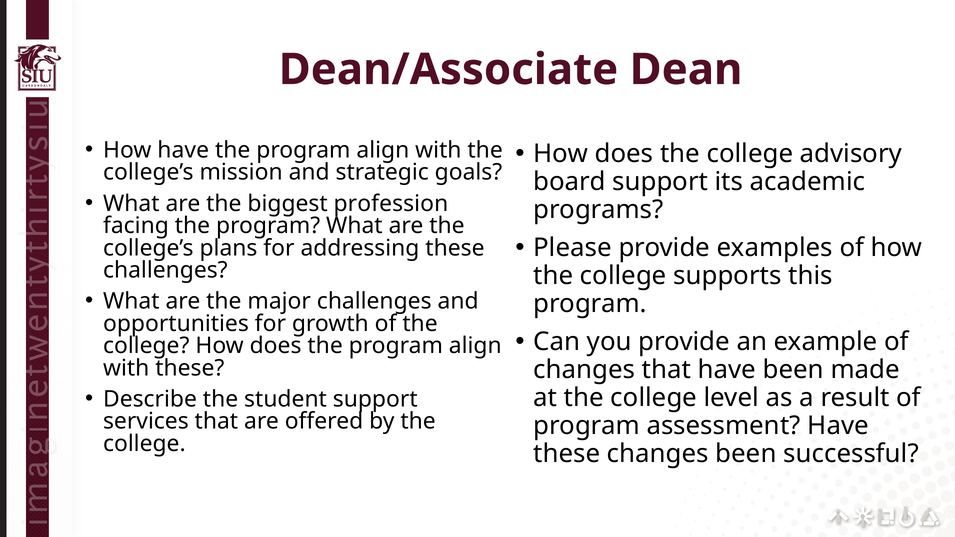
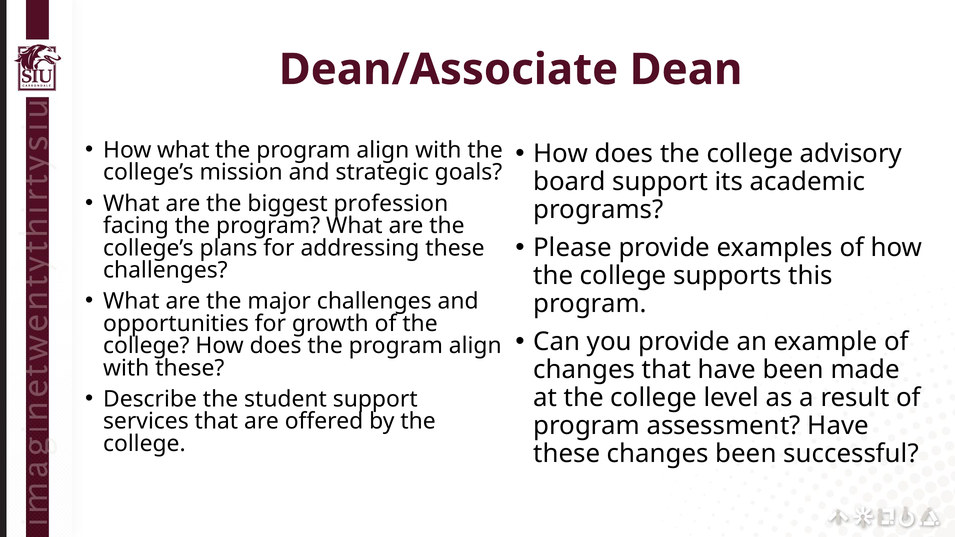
How have: have -> what (183, 150)
